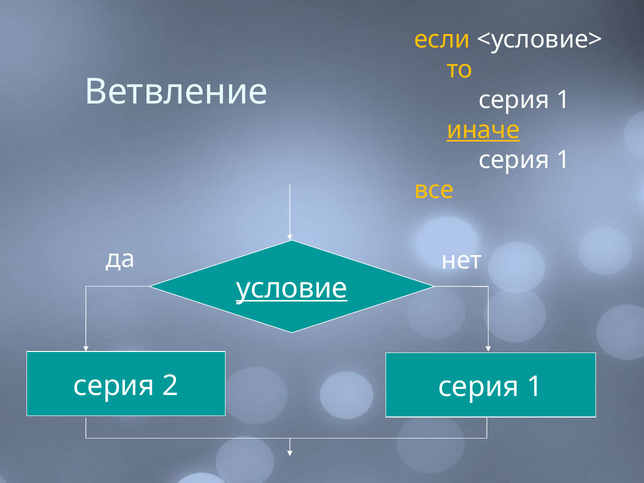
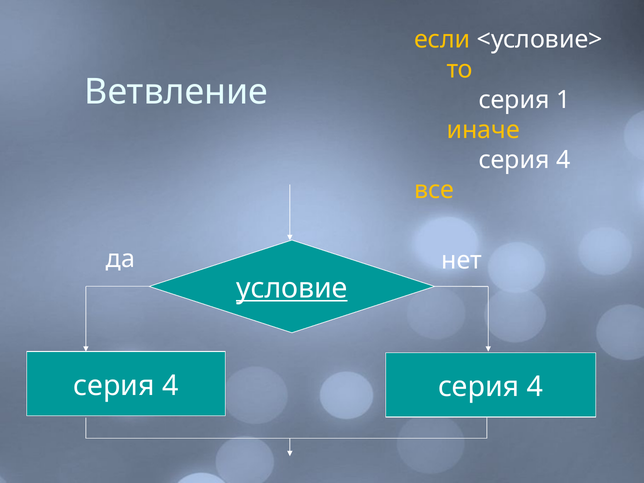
иначе underline: present -> none (483, 130)
1: 1 -> 4 (563, 160)
2: 2 -> 4 (170, 386)
1: 1 -> 4 (535, 387)
